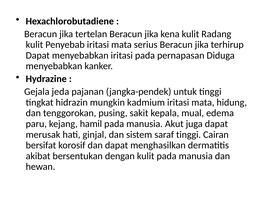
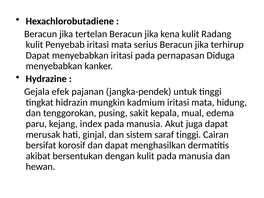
jeda: jeda -> efek (60, 92)
hamil: hamil -> index (91, 124)
